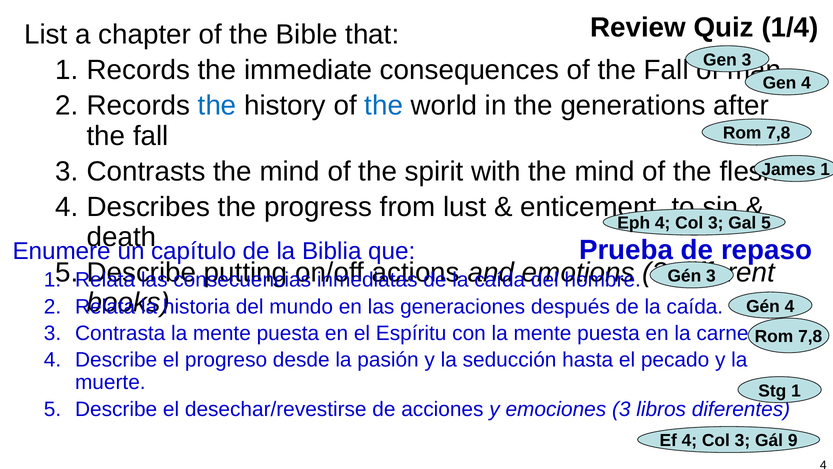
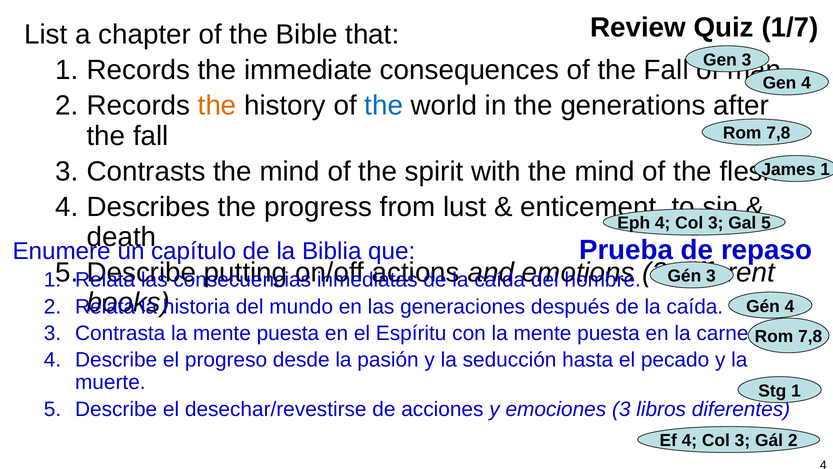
1/4: 1/4 -> 1/7 (790, 28)
the colour: blue -> orange (217, 106)
Gál 9: 9 -> 2 (793, 440)
